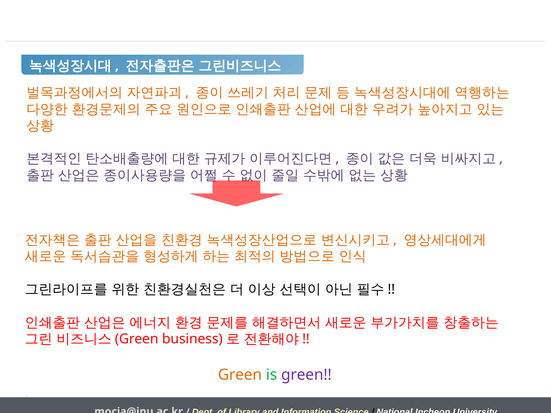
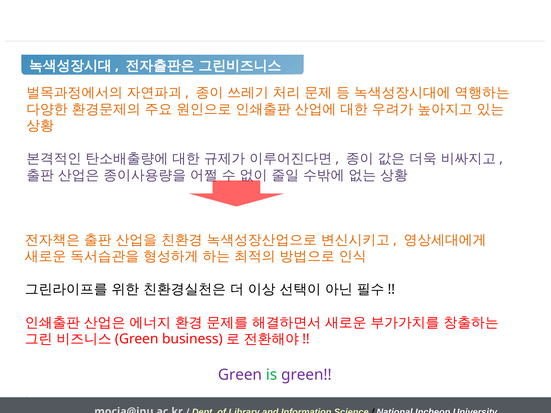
Green colour: orange -> purple (240, 375)
